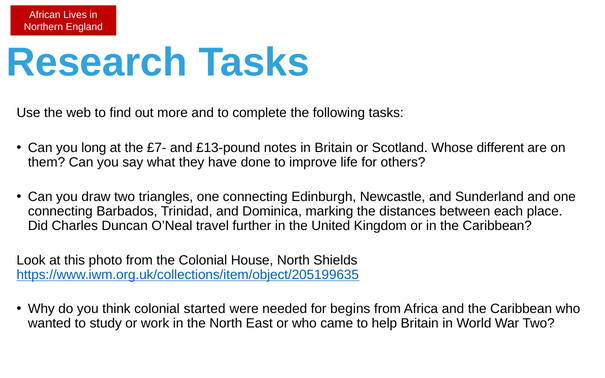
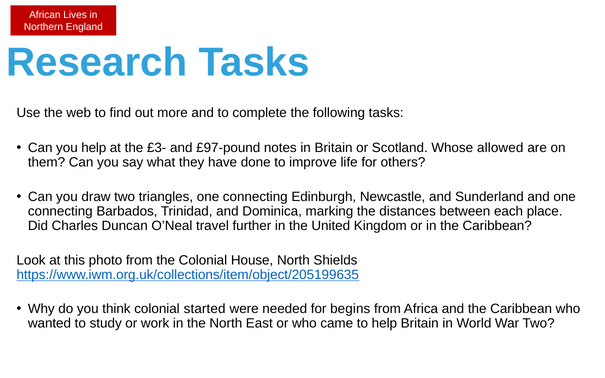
you long: long -> help (94, 148)
£7-: £7- -> £3- (157, 148)
£13-pound: £13-pound -> £97-pound (228, 148)
different: different -> allowed (500, 148)
